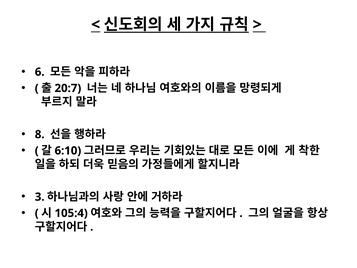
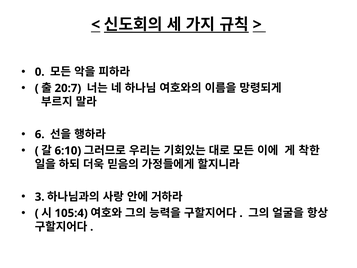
6: 6 -> 0 (40, 72)
8: 8 -> 6 (40, 134)
